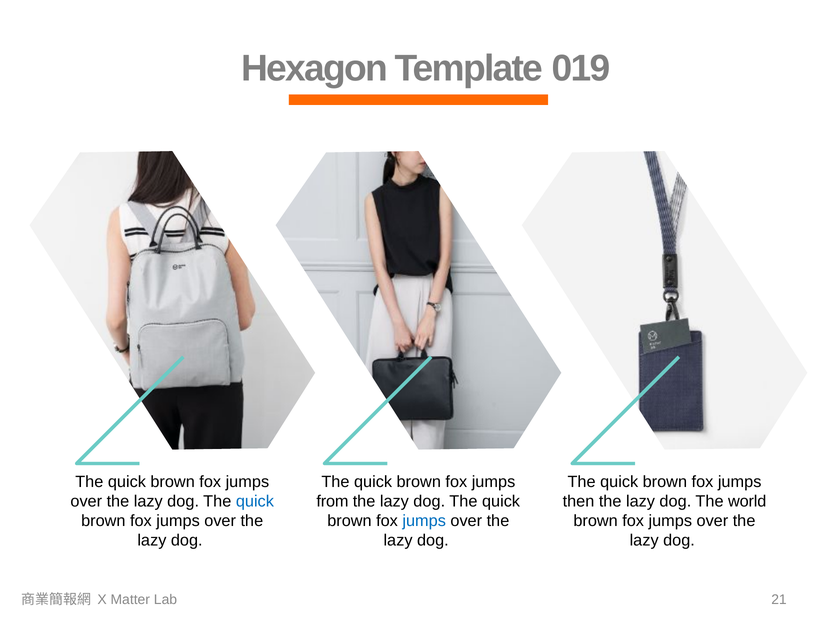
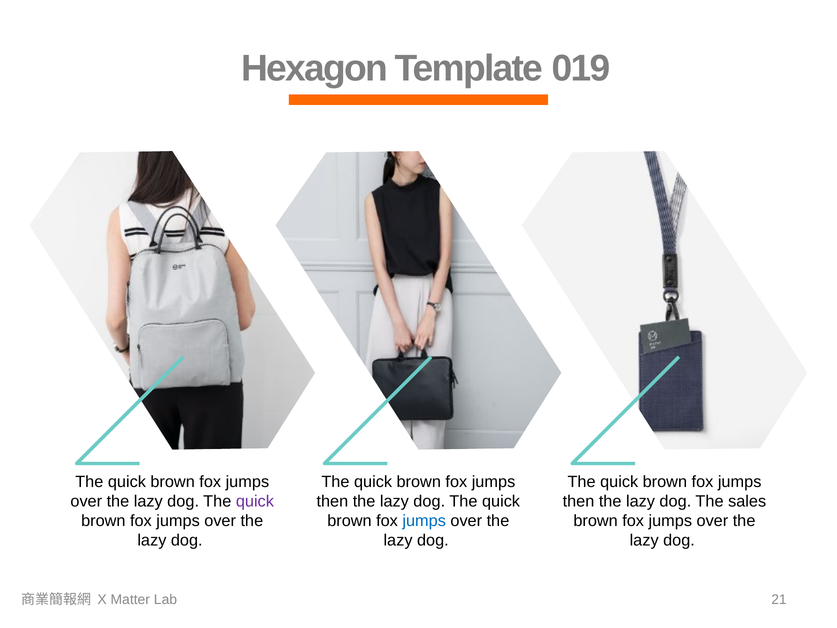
quick colour: blue -> purple (255, 501)
from: from -> then (332, 501)
world: world -> sales (747, 501)
